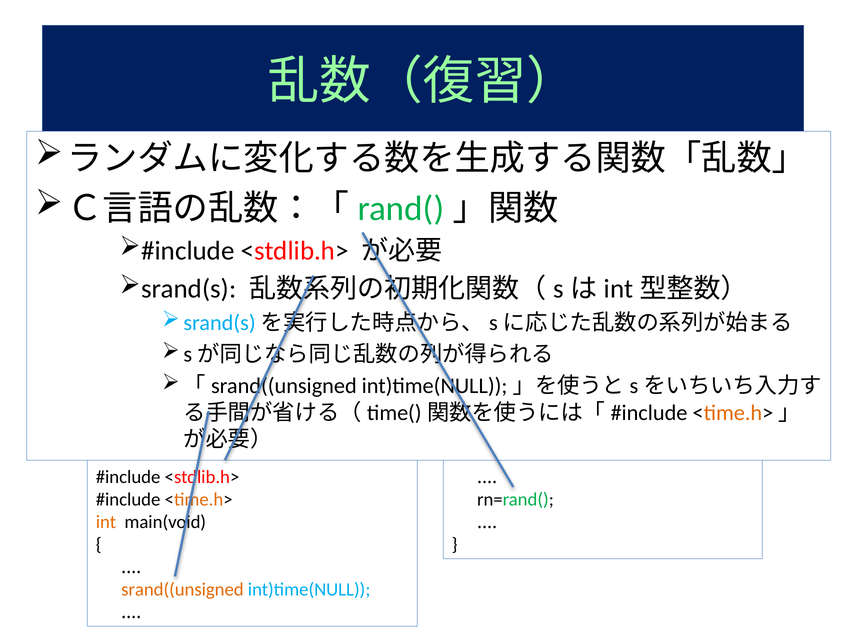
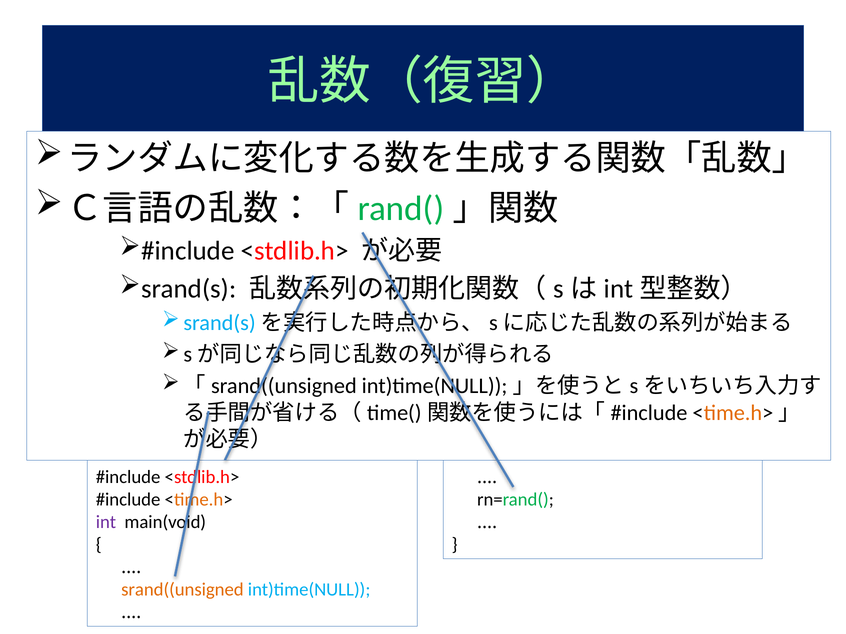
int colour: orange -> purple (106, 522)
